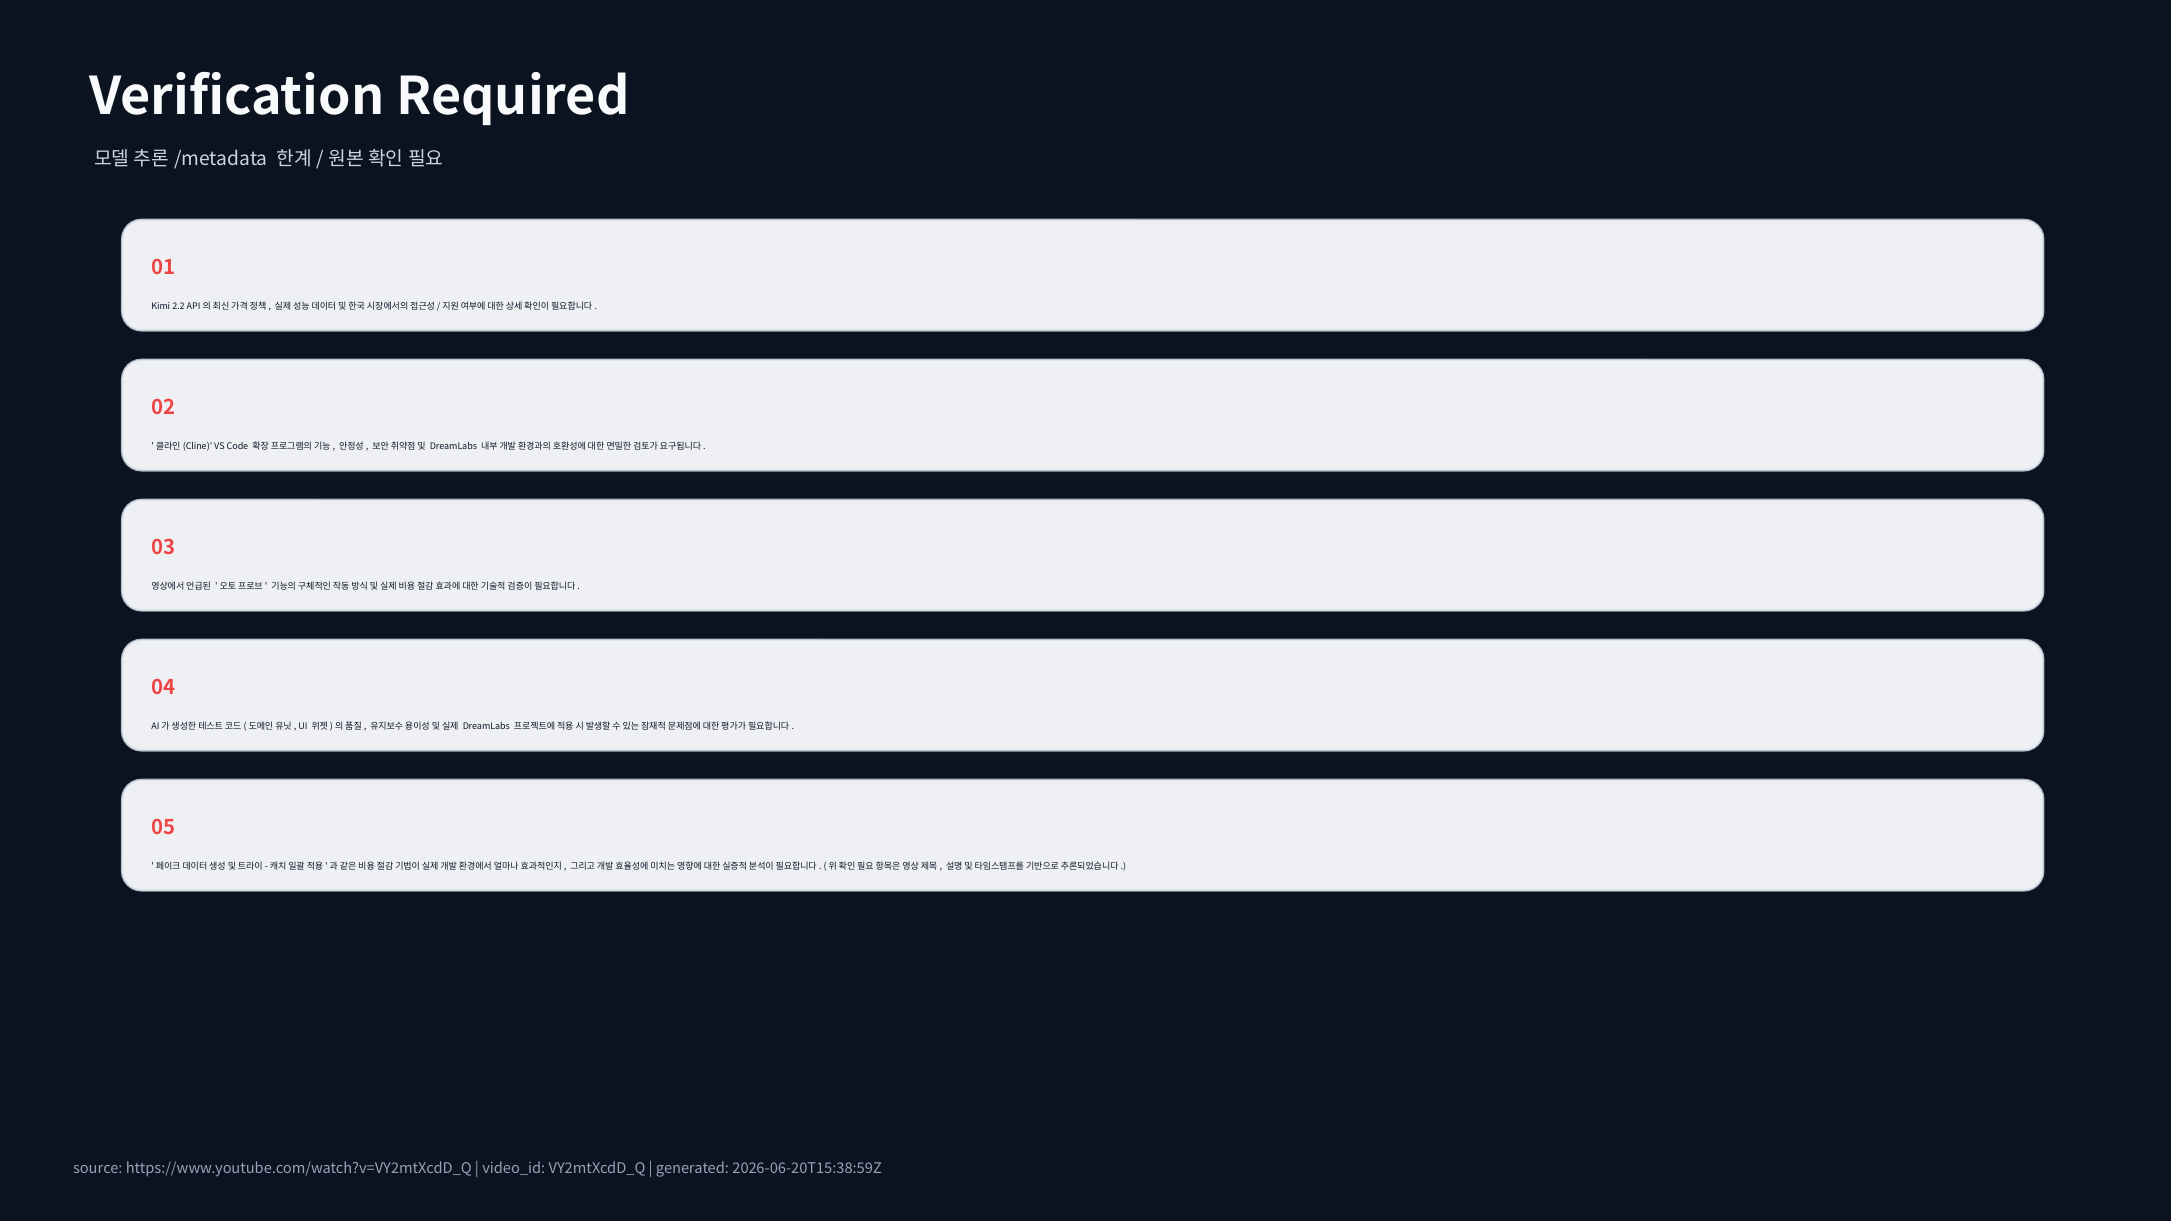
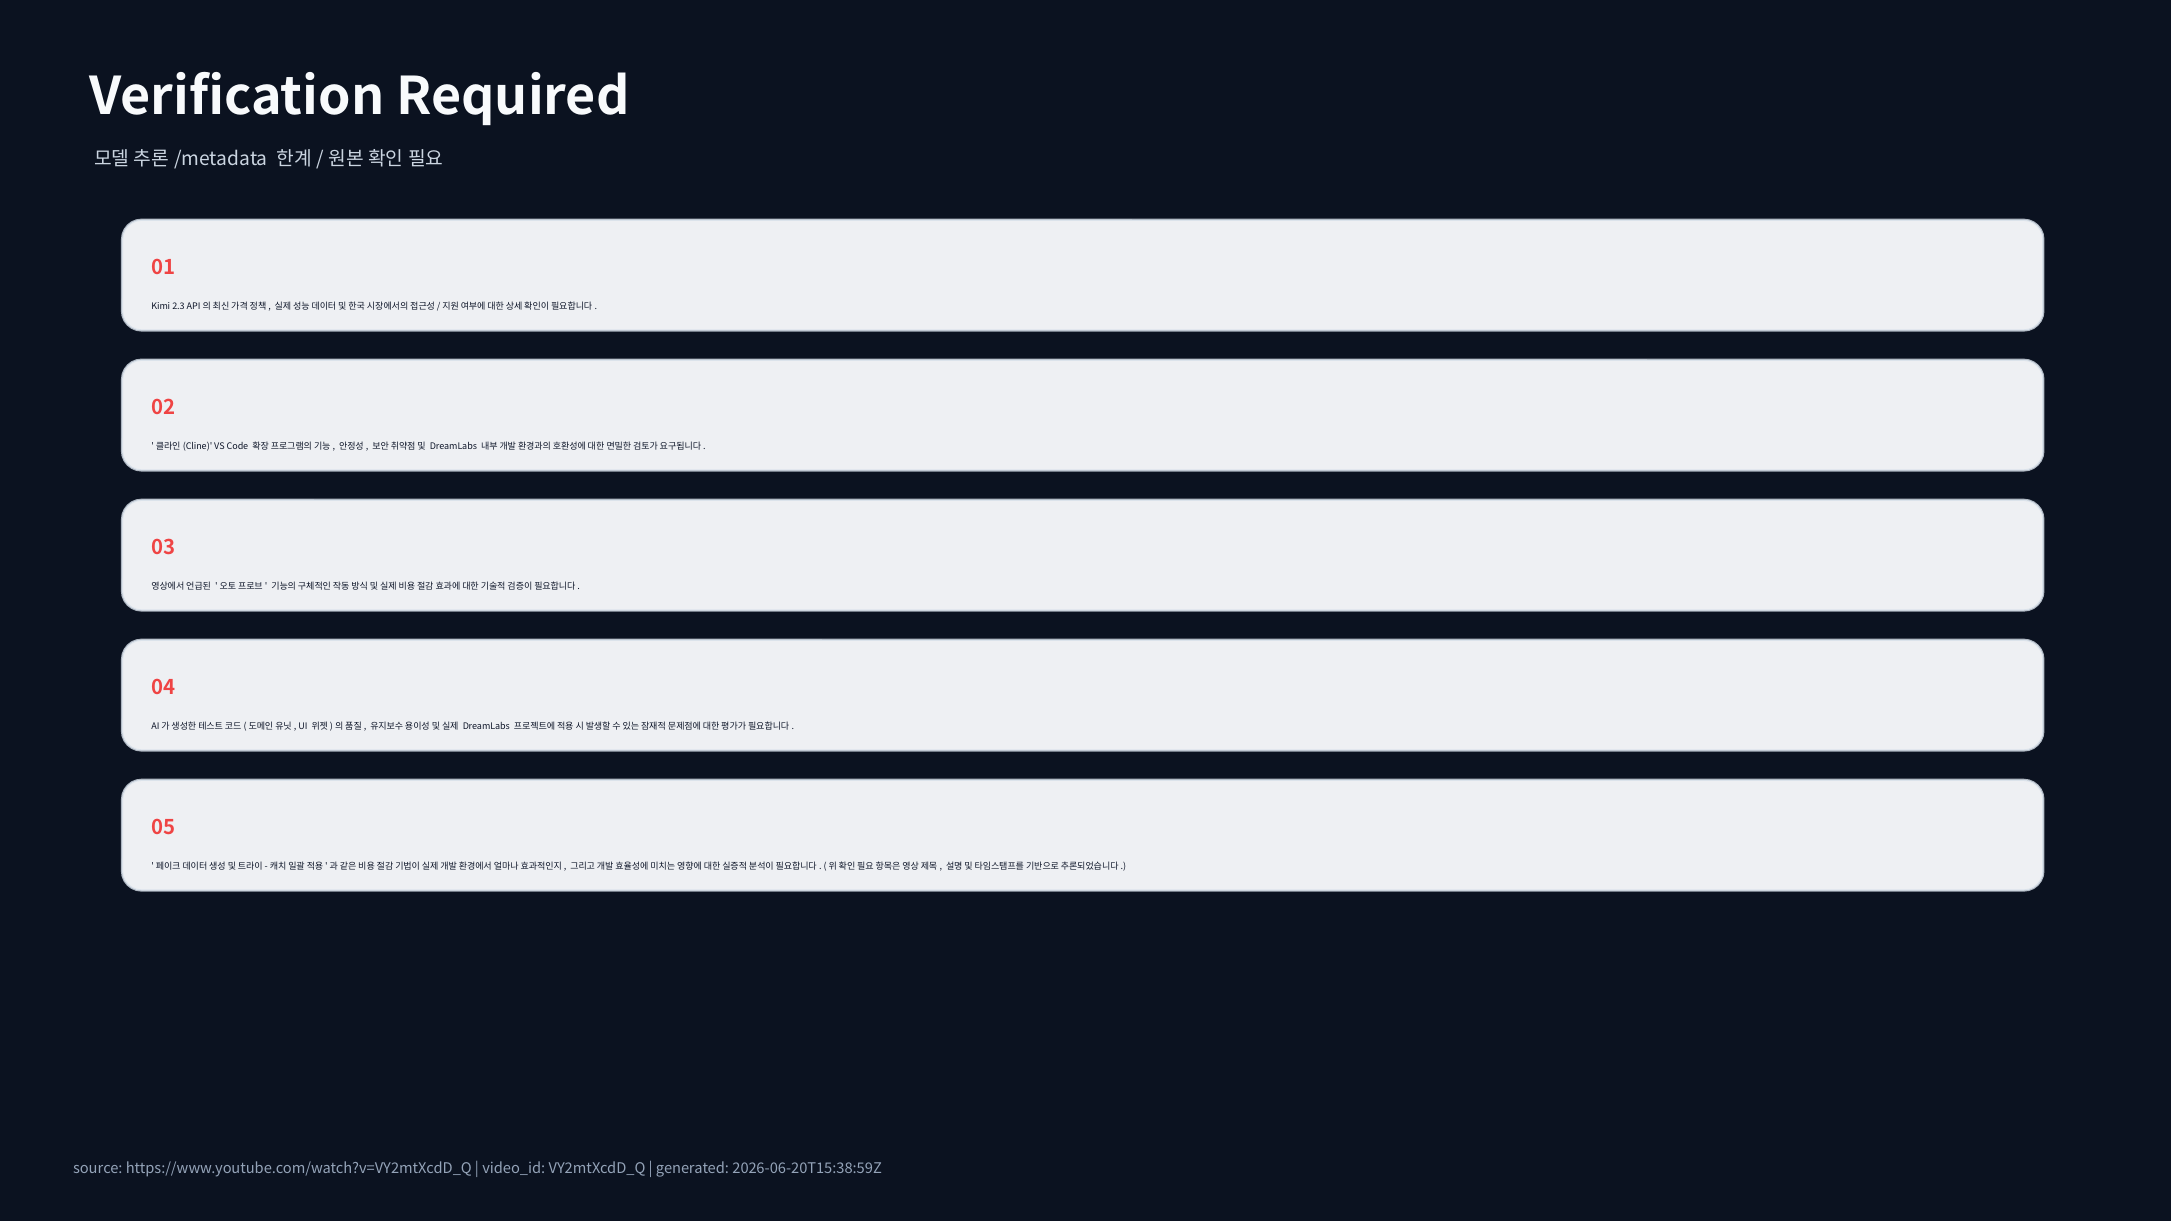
2.2: 2.2 -> 2.3 (178, 307)
